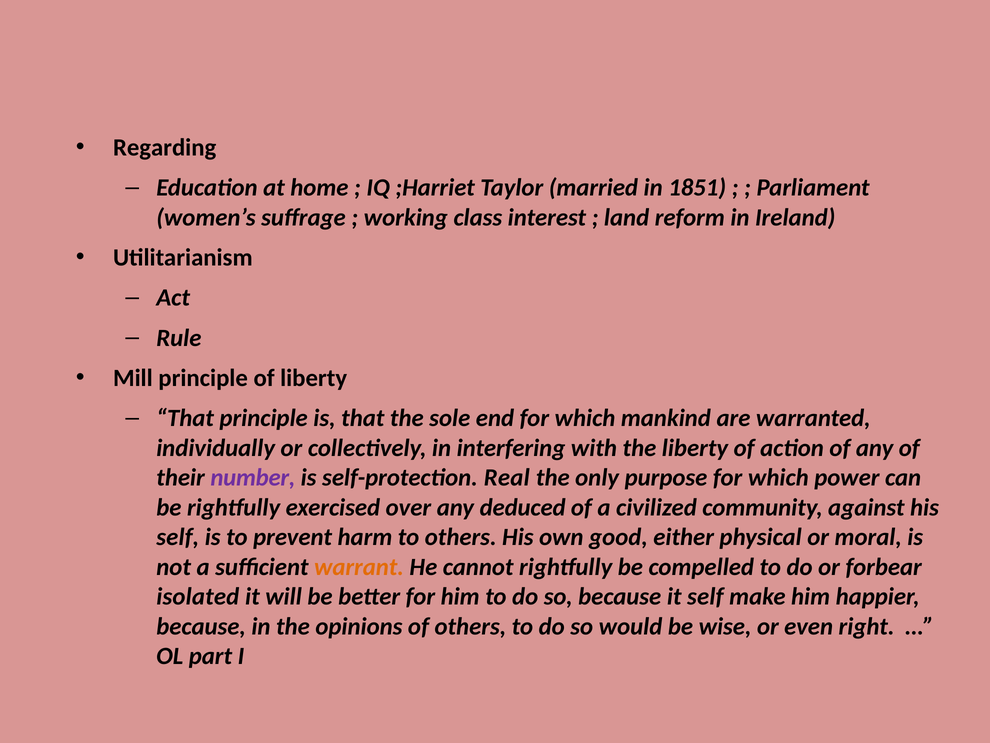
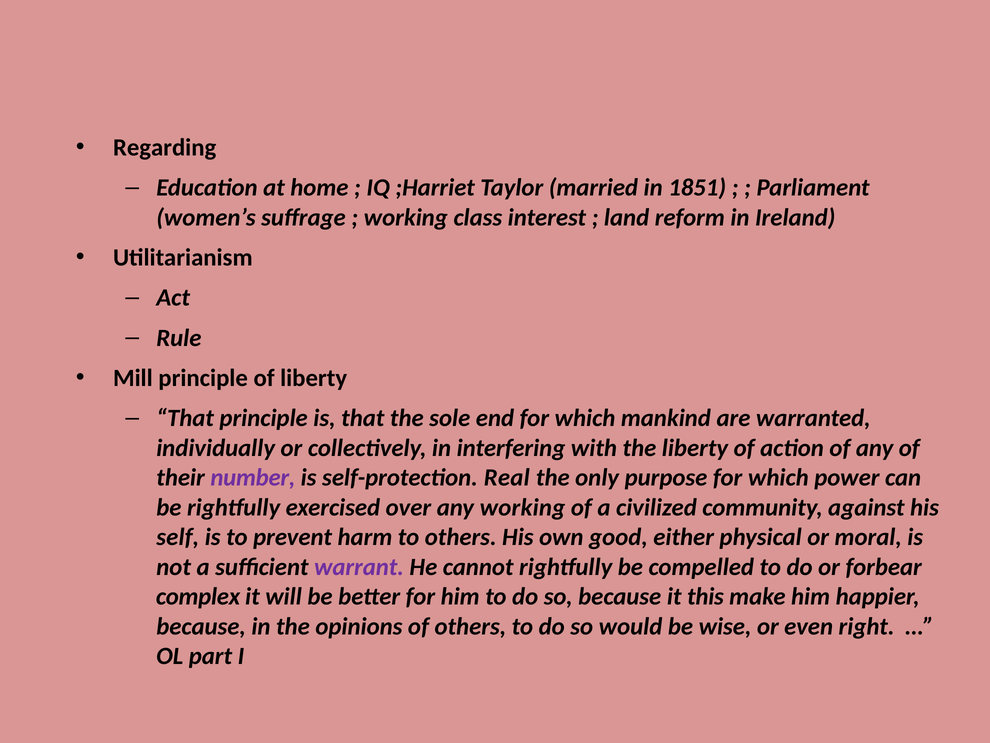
any deduced: deduced -> working (522, 507)
warrant colour: orange -> purple (359, 567)
isolated: isolated -> complex (198, 596)
it self: self -> this (705, 596)
